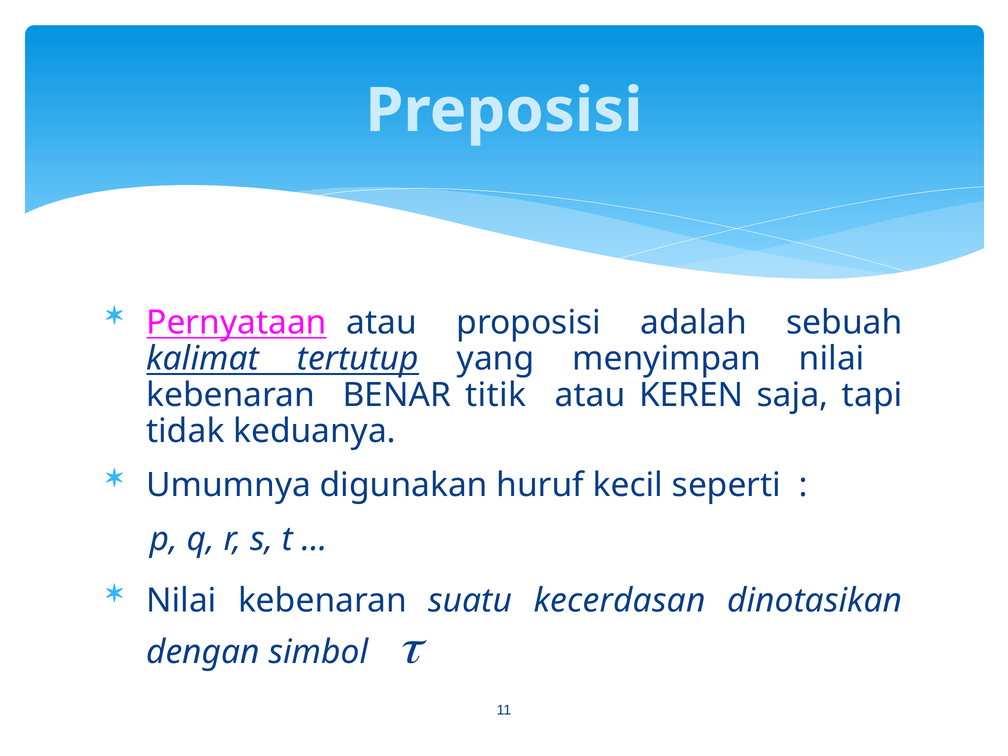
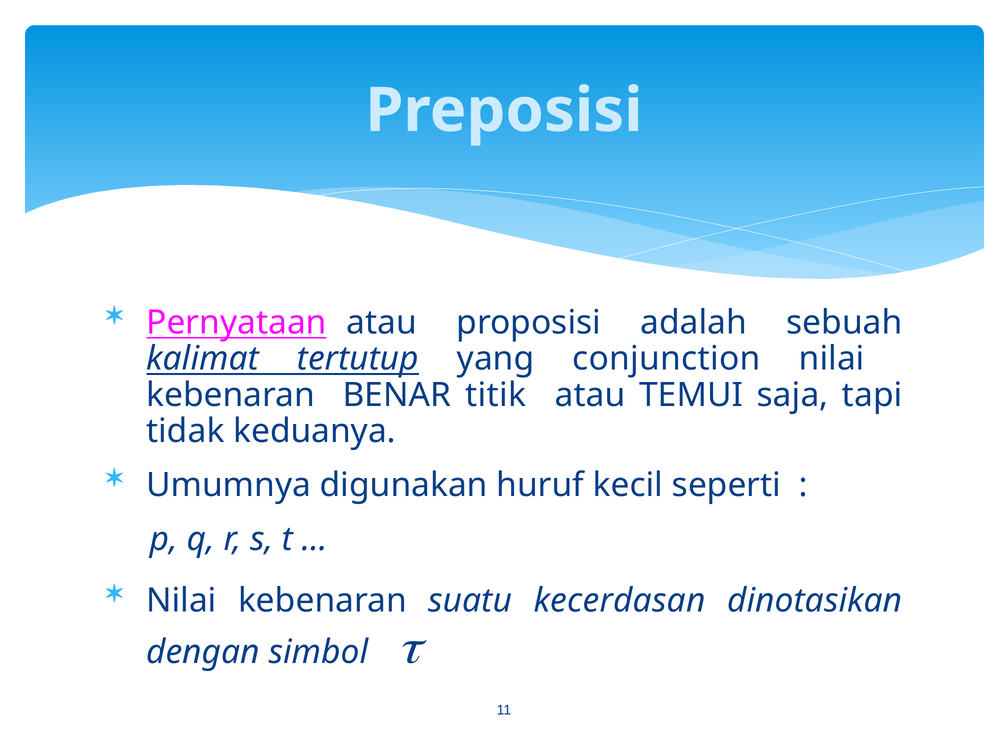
menyimpan: menyimpan -> conjunction (666, 359)
KEREN: KEREN -> TEMUI (691, 395)
